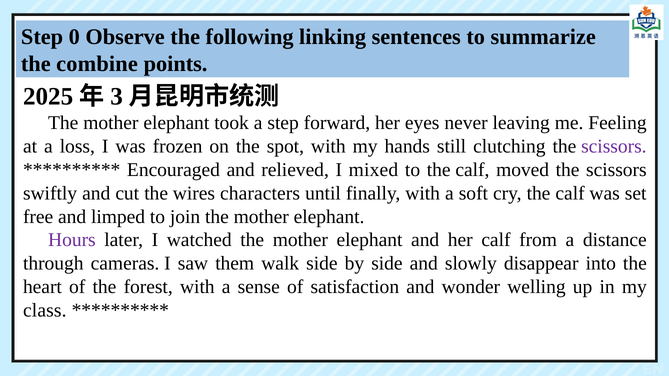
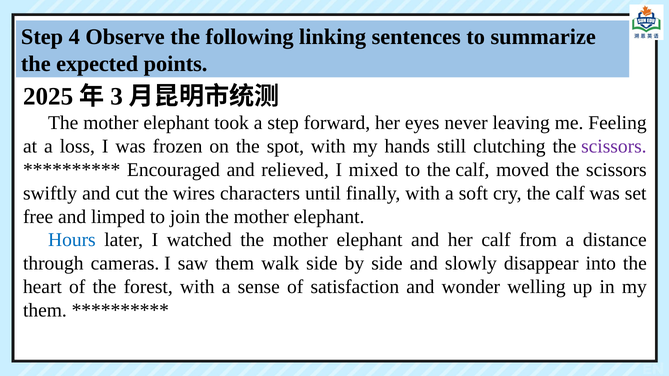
0: 0 -> 4 (74, 37)
combine: combine -> expected (97, 64)
Hours colour: purple -> blue (72, 240)
class: class -> them (45, 310)
